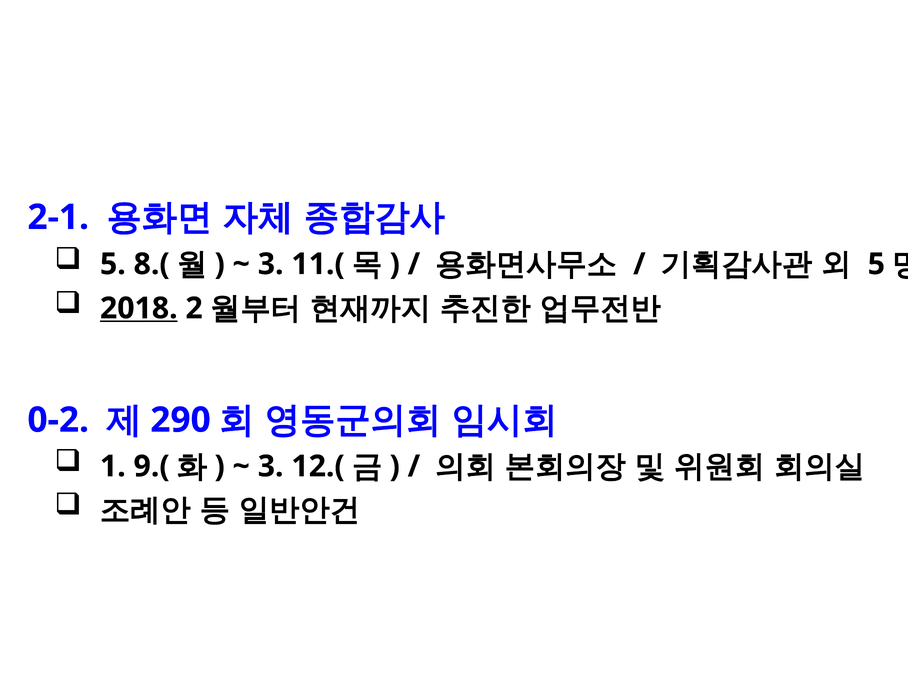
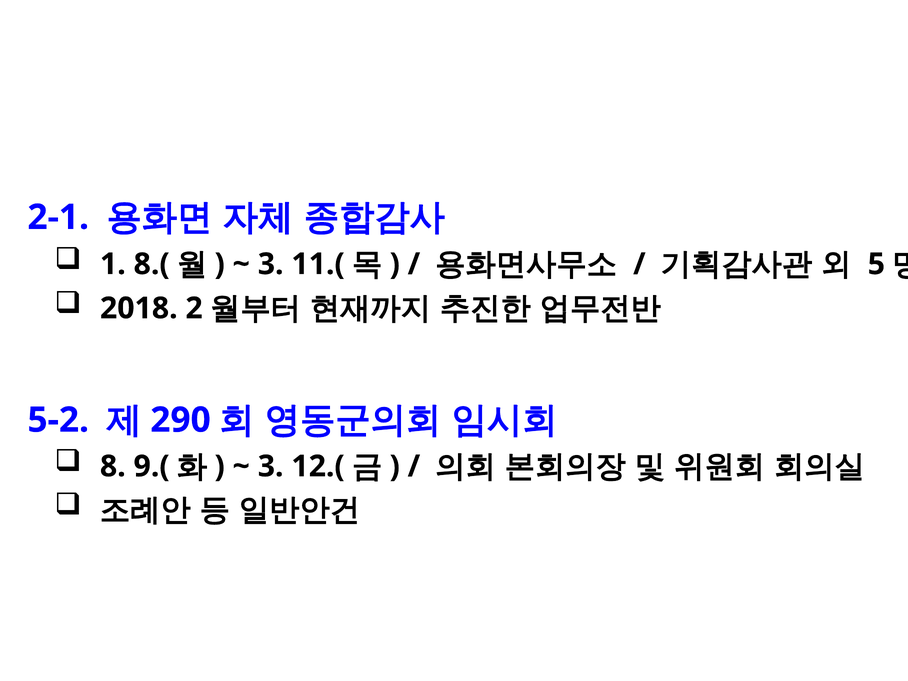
5: 5 -> 1 (113, 264)
2018 underline: present -> none (139, 308)
0-2: 0-2 -> 5-2 (58, 420)
1: 1 -> 8 (113, 466)
